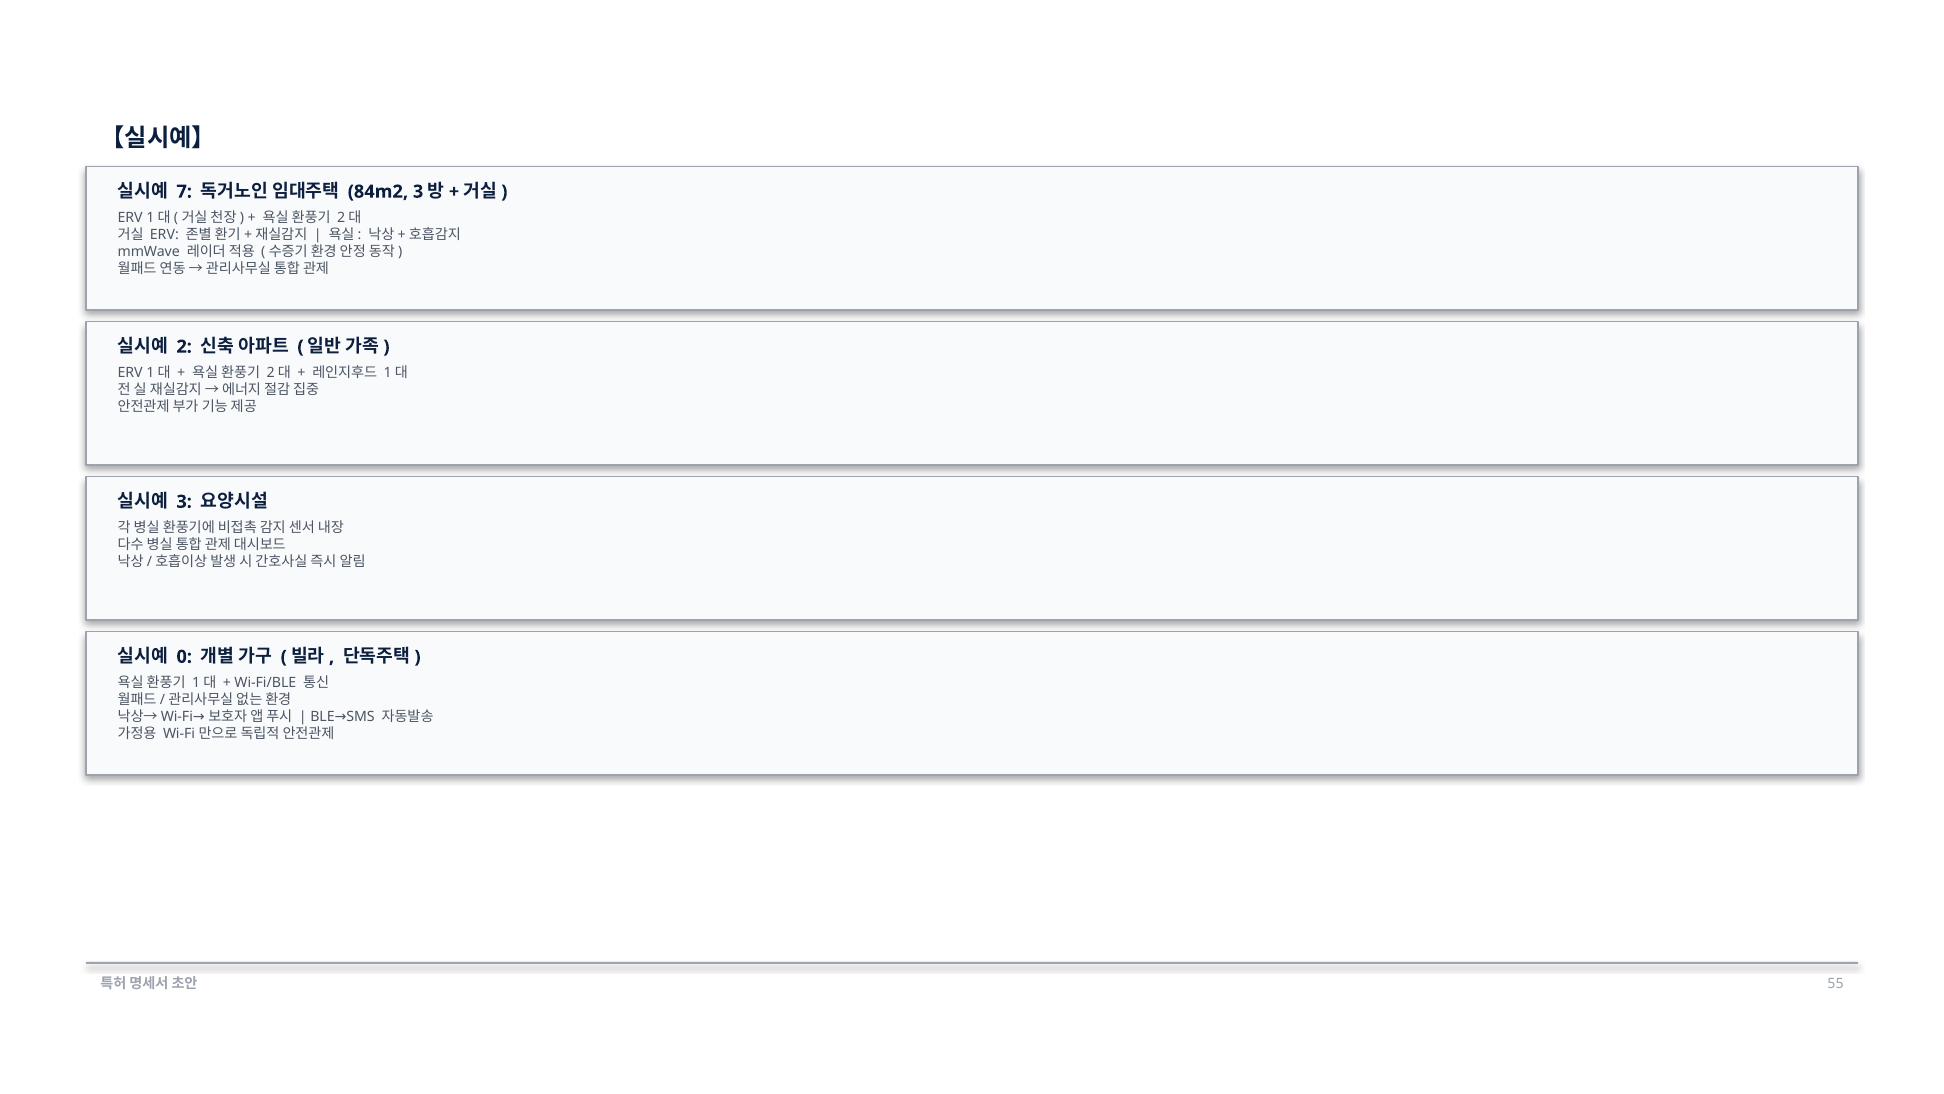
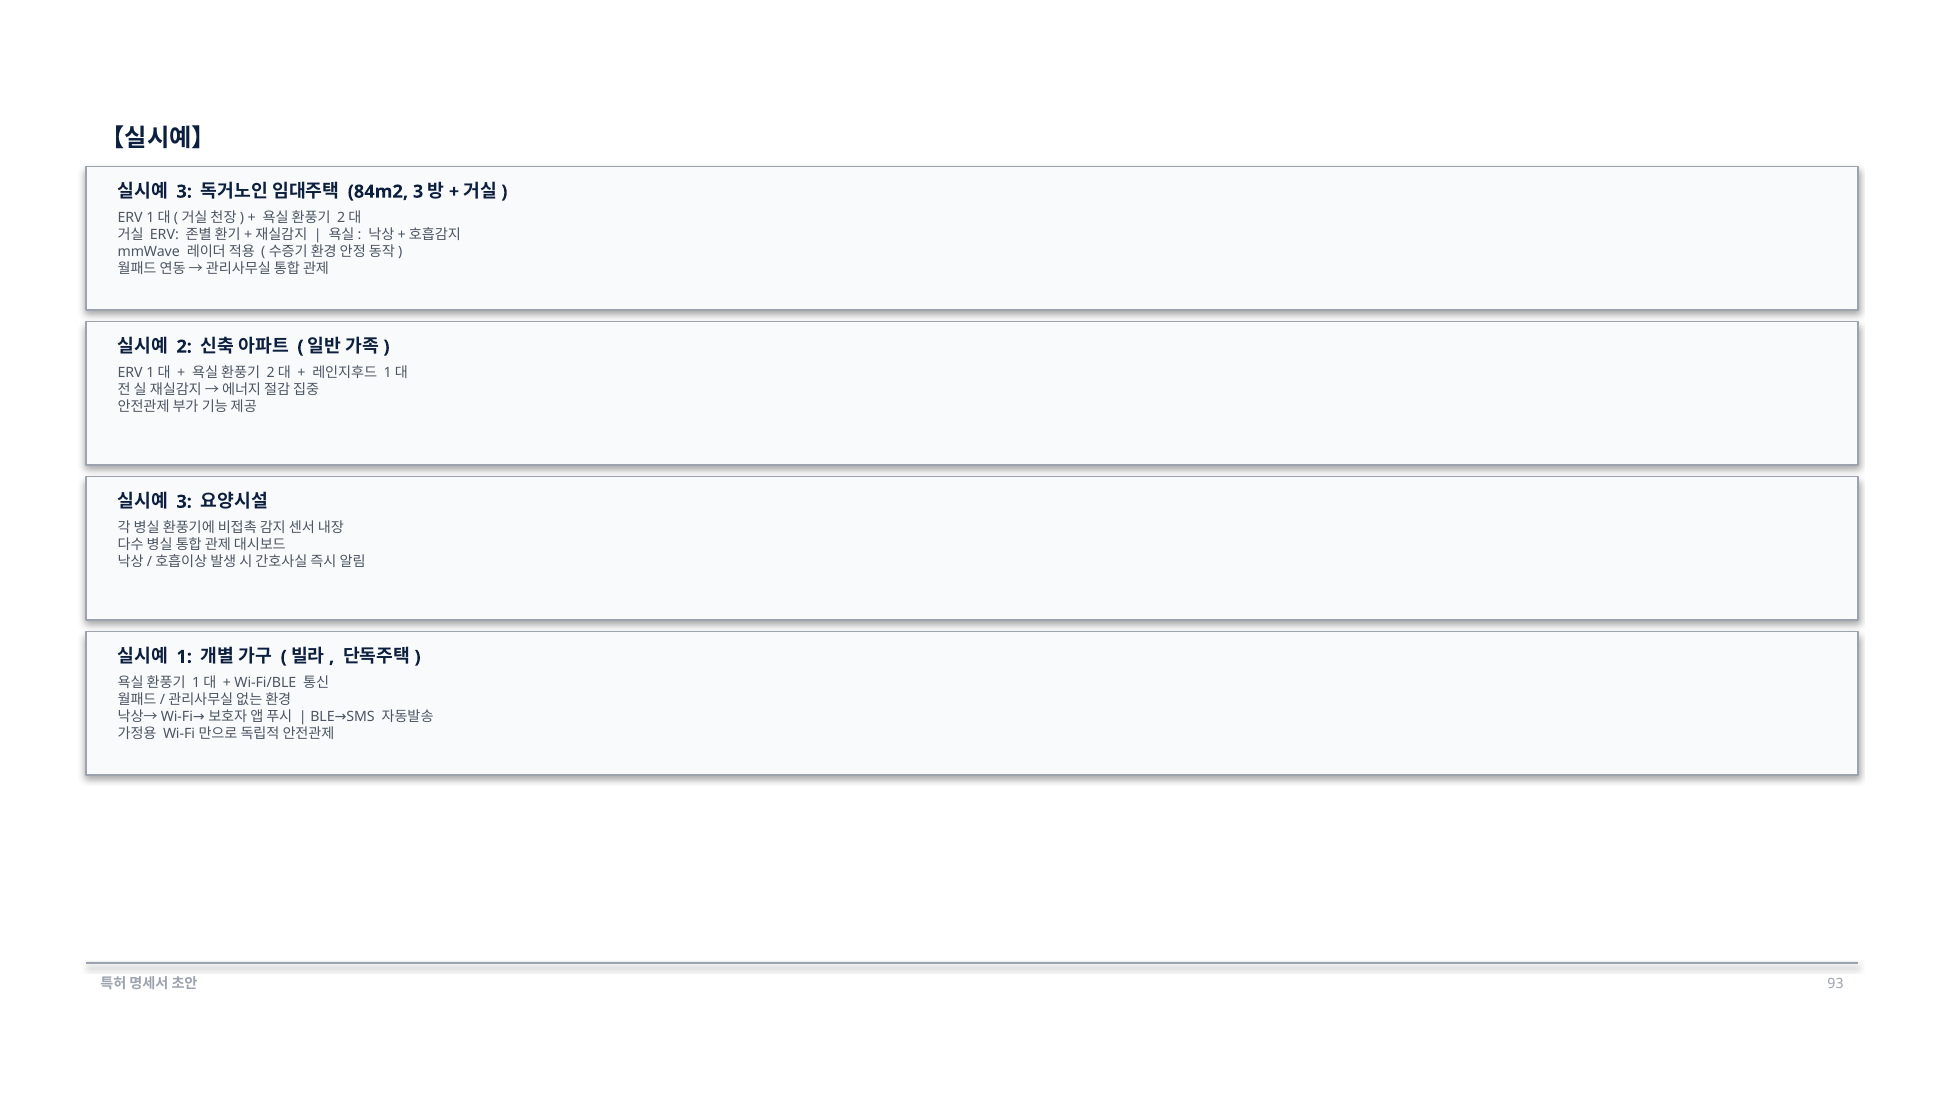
7: 7 -> 3 (184, 192)
0: 0 -> 1 (184, 656)
55: 55 -> 93 (1836, 984)
